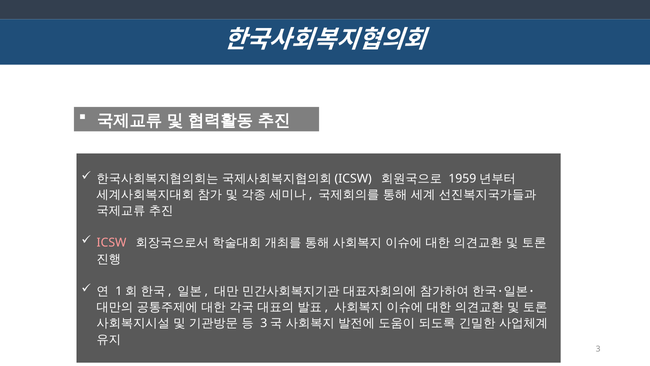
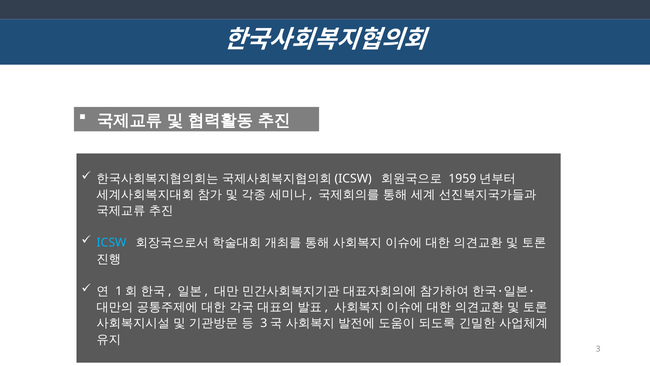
ICSW colour: pink -> light blue (111, 243)
